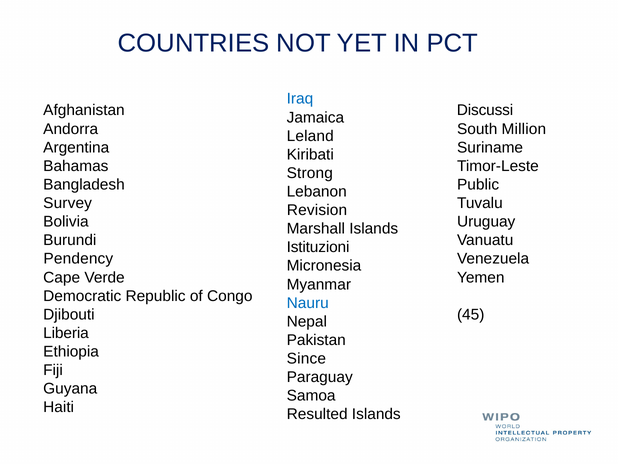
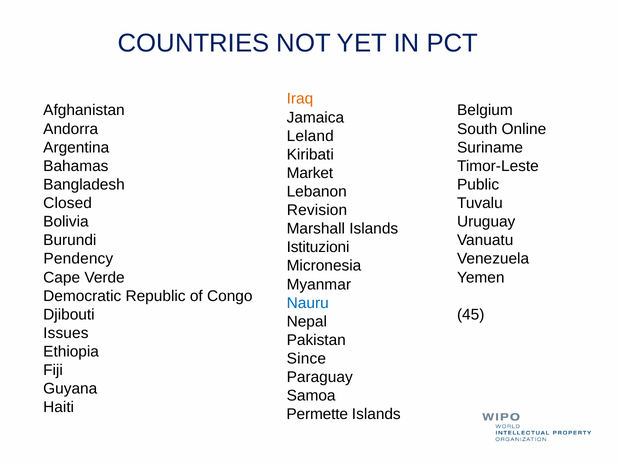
Iraq colour: blue -> orange (300, 99)
Discussi: Discussi -> Belgium (485, 110)
Million: Million -> Online (524, 129)
Strong: Strong -> Market (310, 173)
Survey: Survey -> Closed (68, 203)
Liberia: Liberia -> Issues (66, 333)
Resulted: Resulted -> Permette (317, 414)
